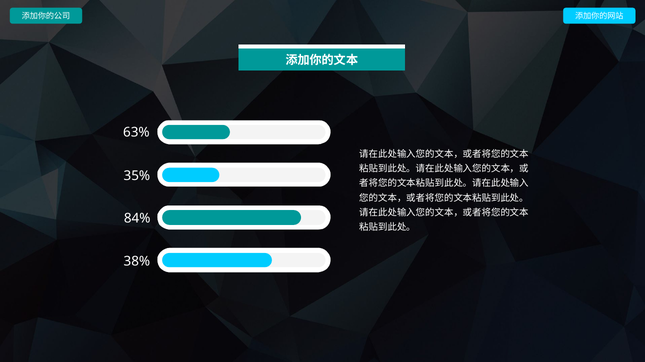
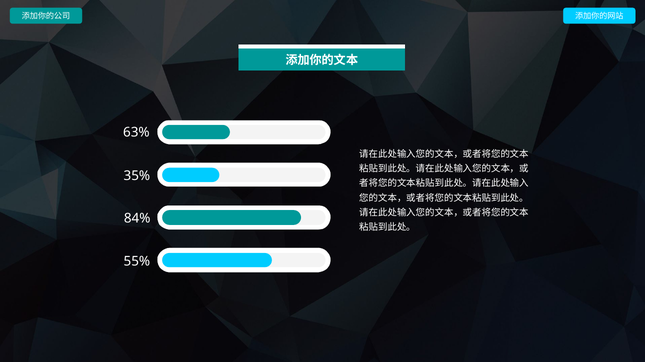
38%: 38% -> 55% (137, 261)
